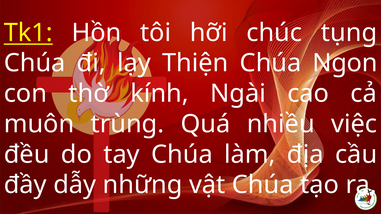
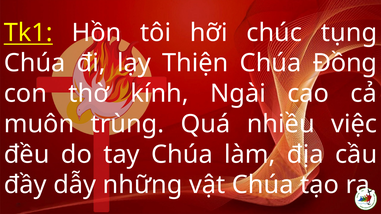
Ngon: Ngon -> Đồng (345, 63)
